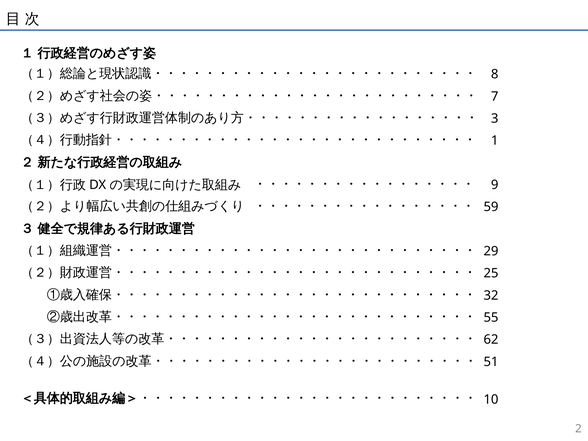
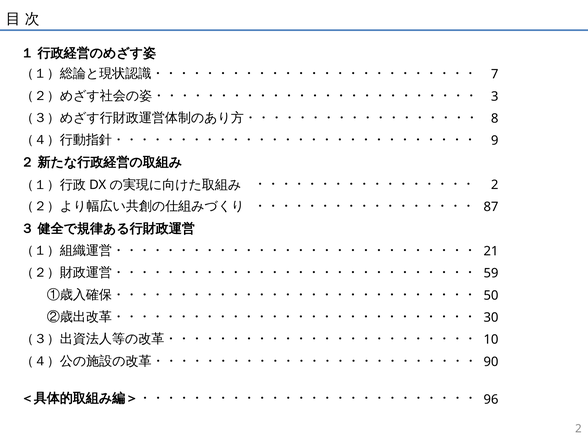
8: 8 -> 7 (495, 74)
7: 7 -> 3 (495, 96)
3: 3 -> 8 (495, 119)
1: 1 -> 9 (495, 141)
9: 9 -> 2 (495, 185)
59: 59 -> 87 (491, 207)
29: 29 -> 21 (491, 251)
25: 25 -> 59 (491, 273)
32: 32 -> 50 (491, 295)
55: 55 -> 30 (491, 318)
62: 62 -> 10 (491, 340)
51: 51 -> 90 (491, 362)
10: 10 -> 96 (491, 399)
